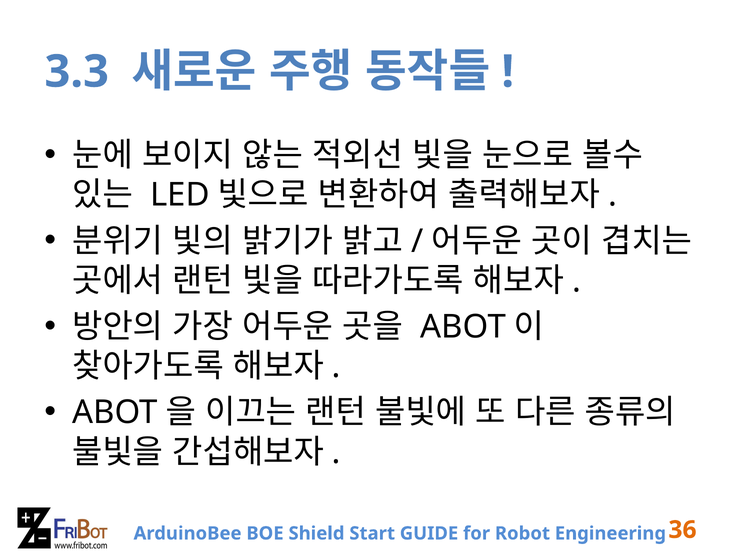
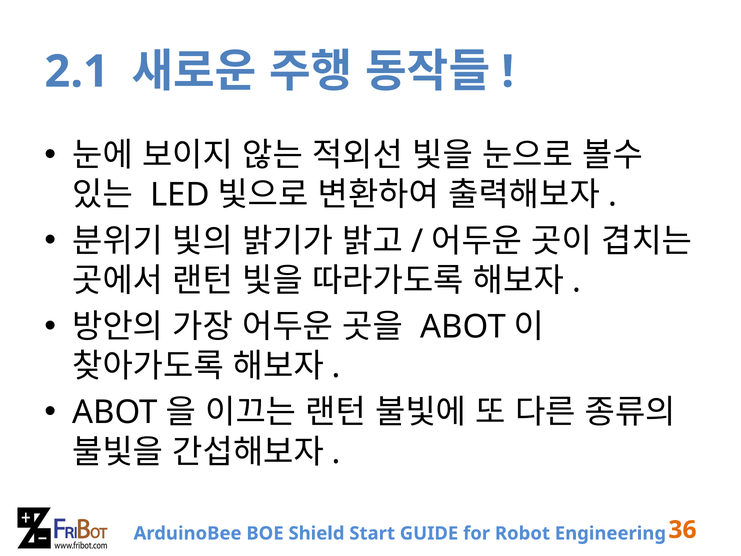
3.3: 3.3 -> 2.1 (77, 72)
